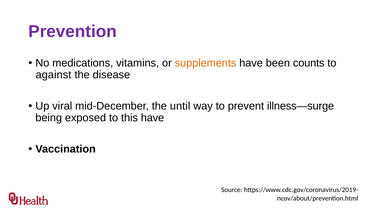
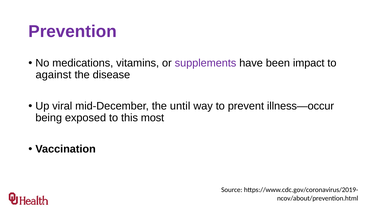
supplements colour: orange -> purple (206, 63)
counts: counts -> impact (309, 63)
illness—surge: illness—surge -> illness—occur (301, 106)
this have: have -> most (152, 118)
